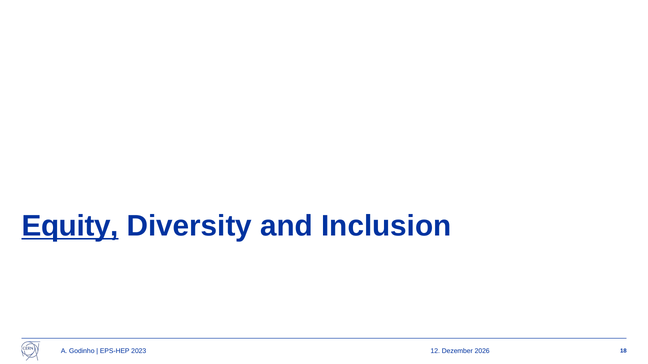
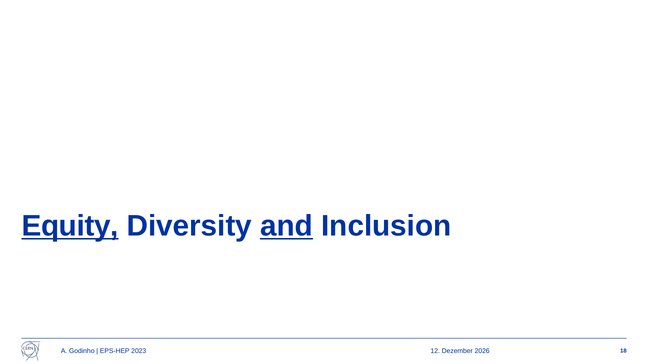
and underline: none -> present (287, 226)
